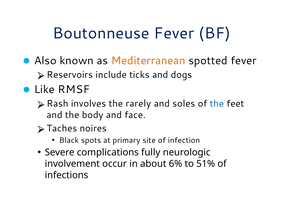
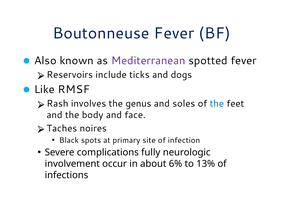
Mediterranean colour: orange -> purple (148, 61)
rarely: rarely -> genus (138, 103)
51%: 51% -> 13% (206, 164)
